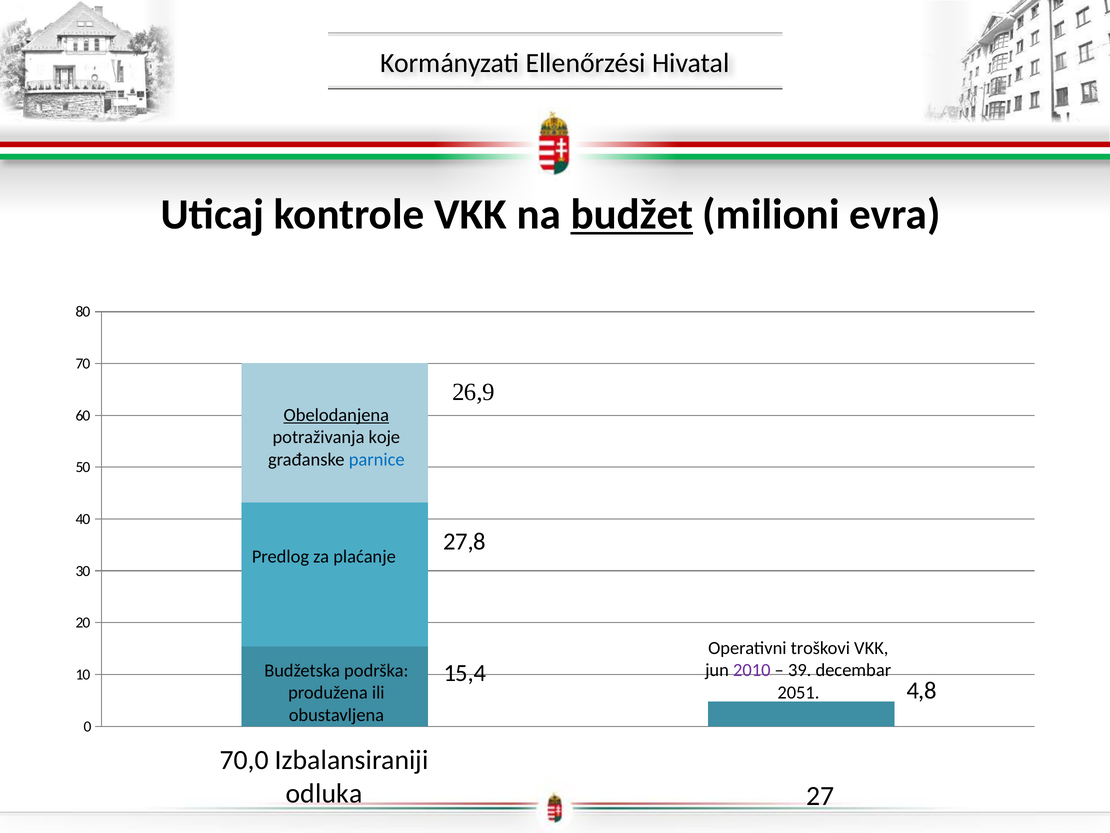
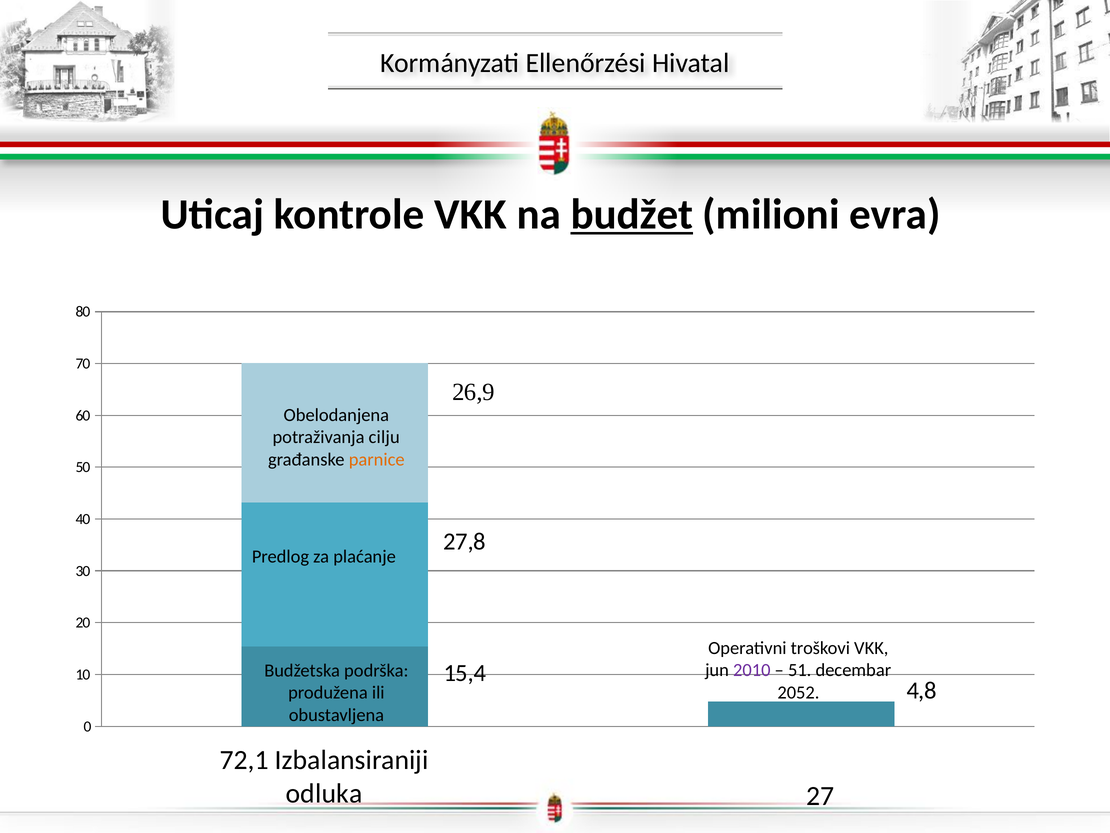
Obelodanjena underline: present -> none (336, 415)
koje: koje -> cilju (384, 437)
parnice colour: blue -> orange (377, 459)
39: 39 -> 51 (800, 670)
2051: 2051 -> 2052 (798, 692)
70,0: 70,0 -> 72,1 (244, 760)
